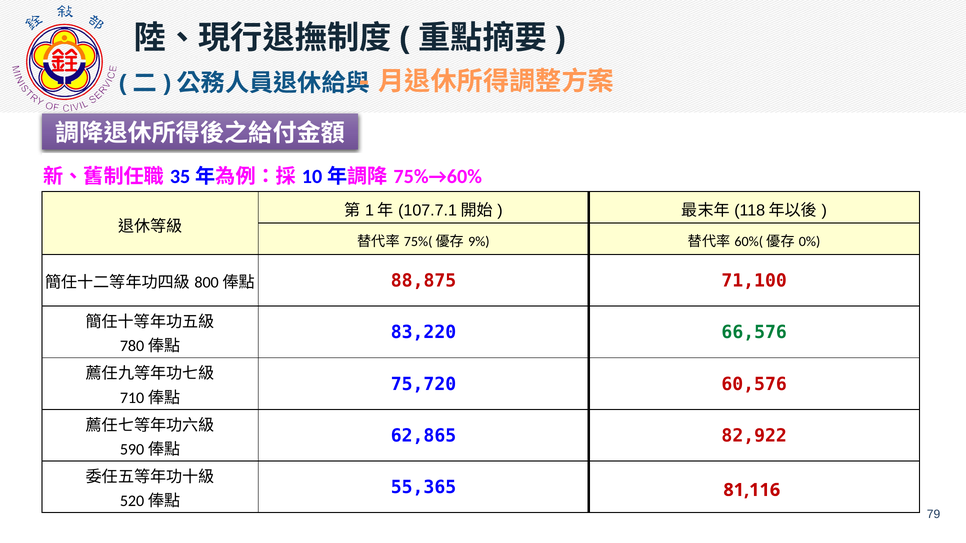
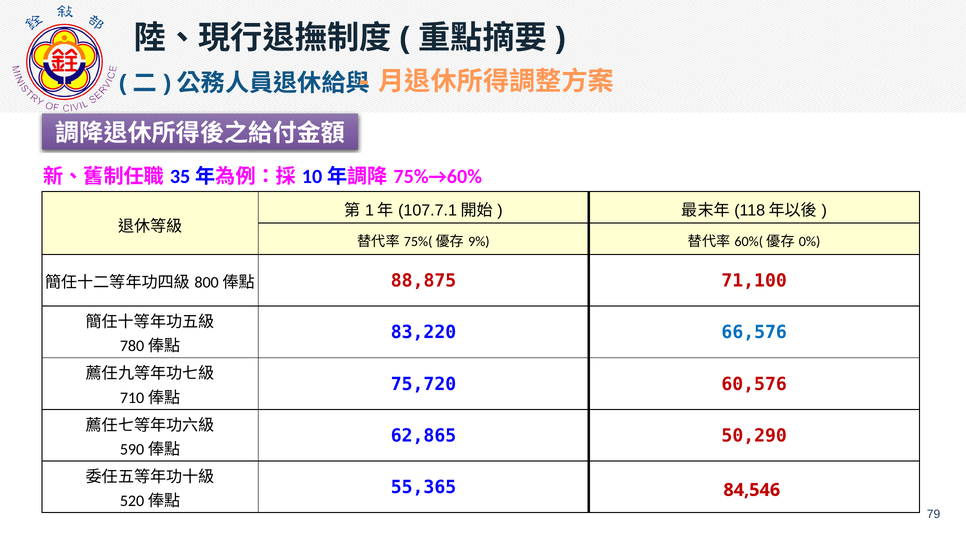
66,576 colour: green -> blue (754, 333)
82,922: 82,922 -> 50,290 (754, 436)
81,116: 81,116 -> 84,546 (752, 490)
